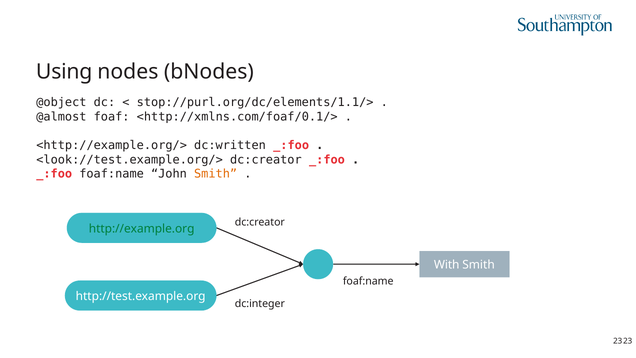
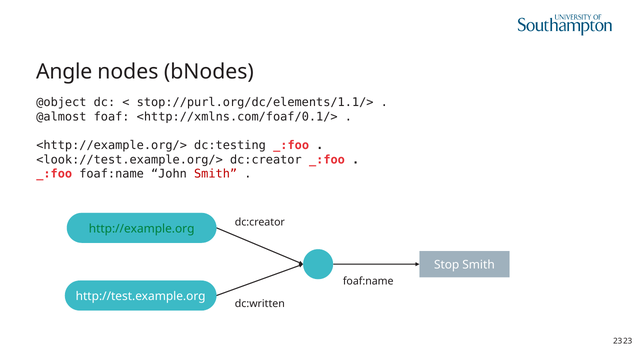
Using: Using -> Angle (64, 72)
dc:written: dc:written -> dc:testing (230, 145)
Smith colour: orange -> red (216, 174)
With: With -> Stop (447, 265)
dc:integer: dc:integer -> dc:written (260, 304)
